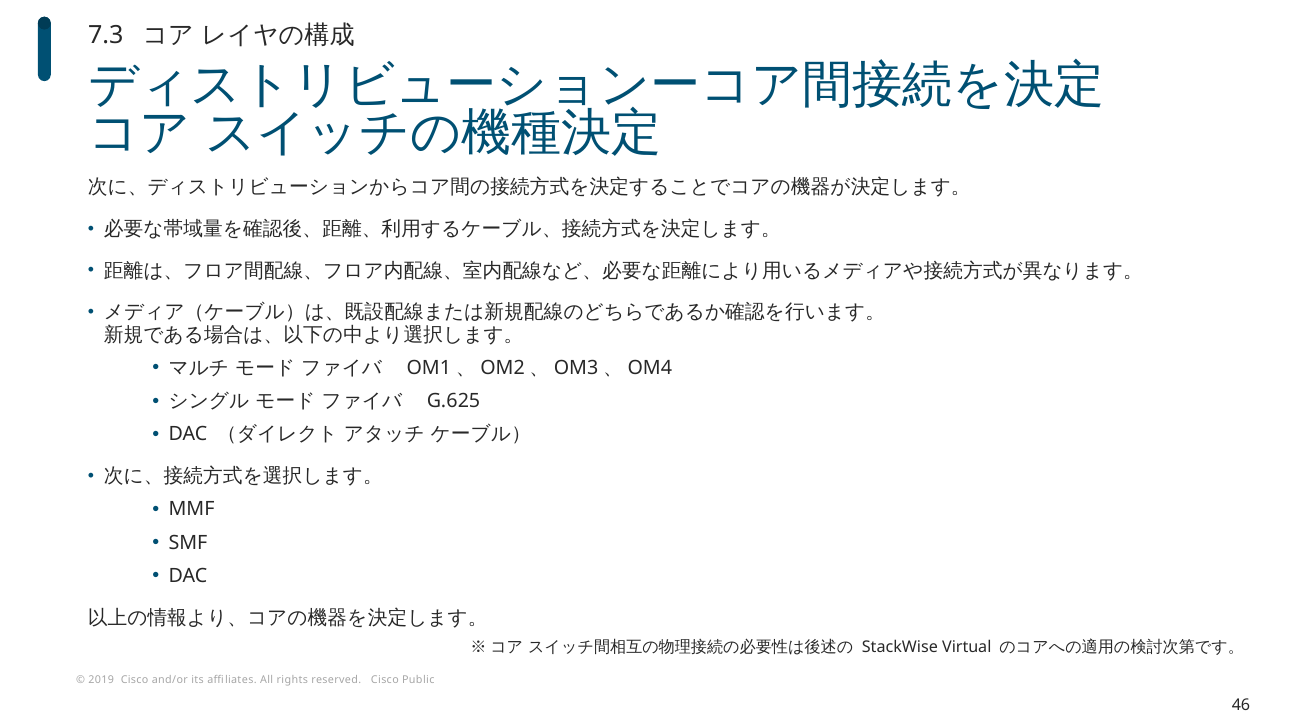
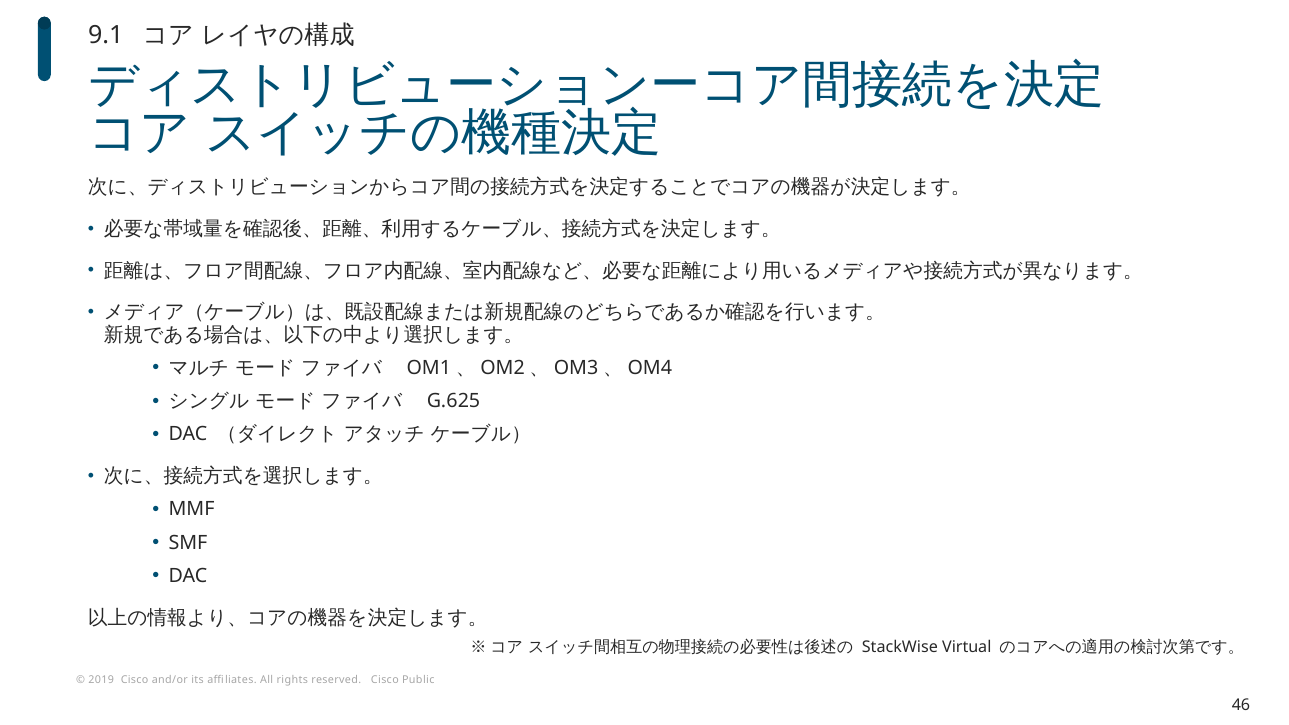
7.3: 7.3 -> 9.1 (106, 35)
